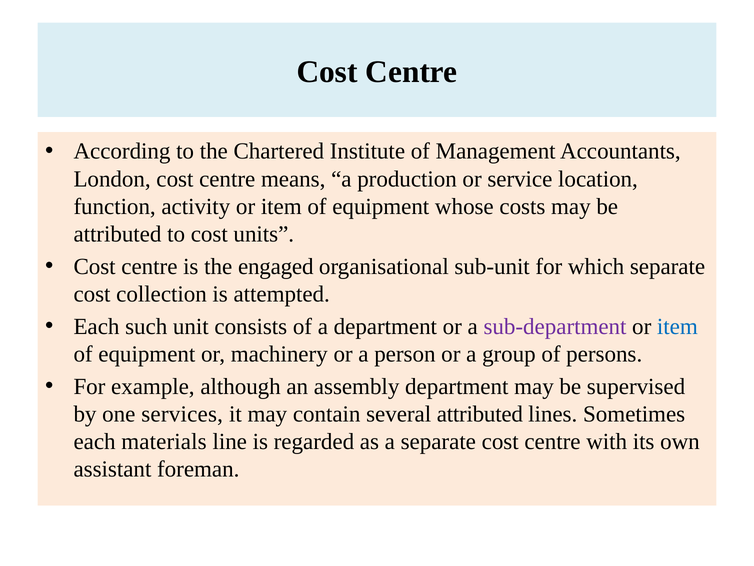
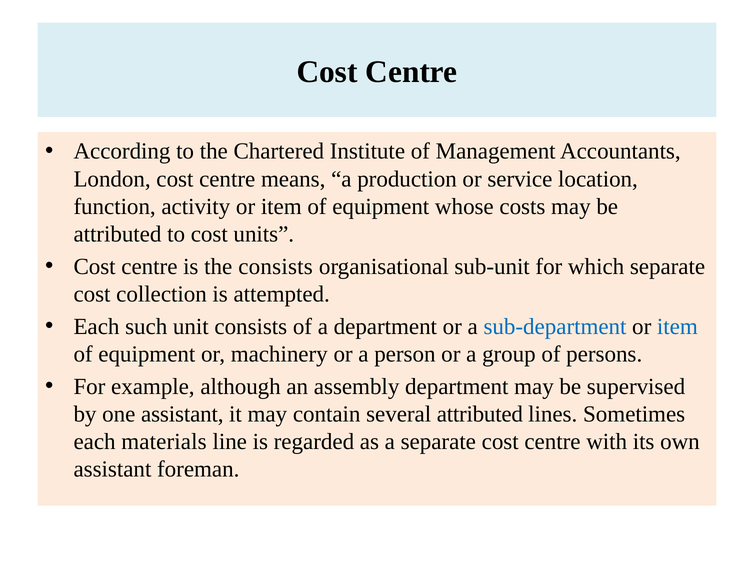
the engaged: engaged -> consists (276, 266)
sub-department colour: purple -> blue (555, 326)
one services: services -> assistant (182, 414)
